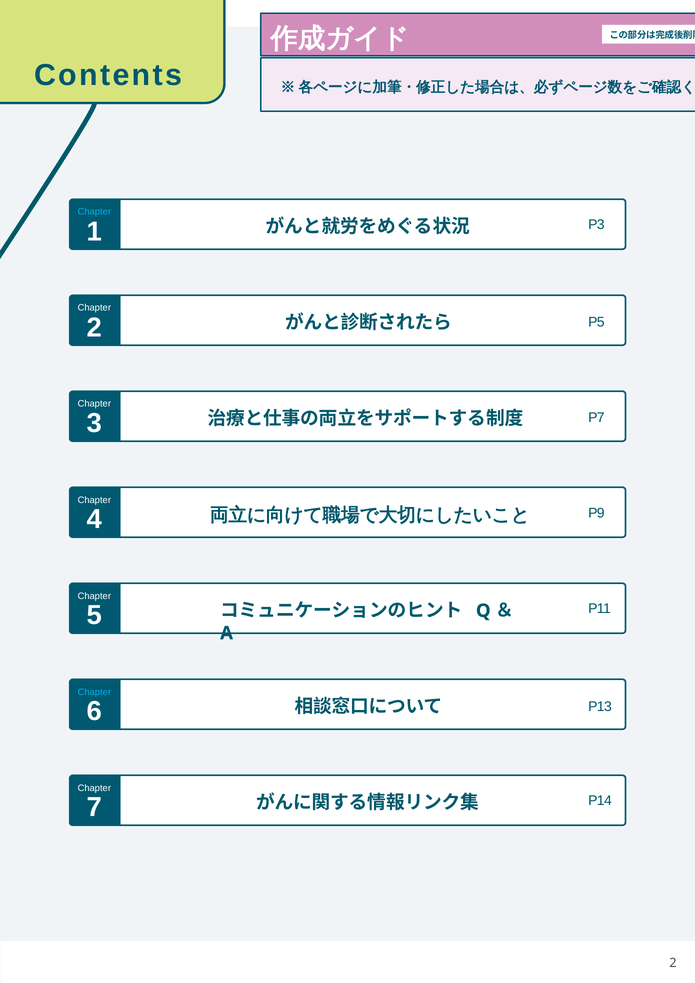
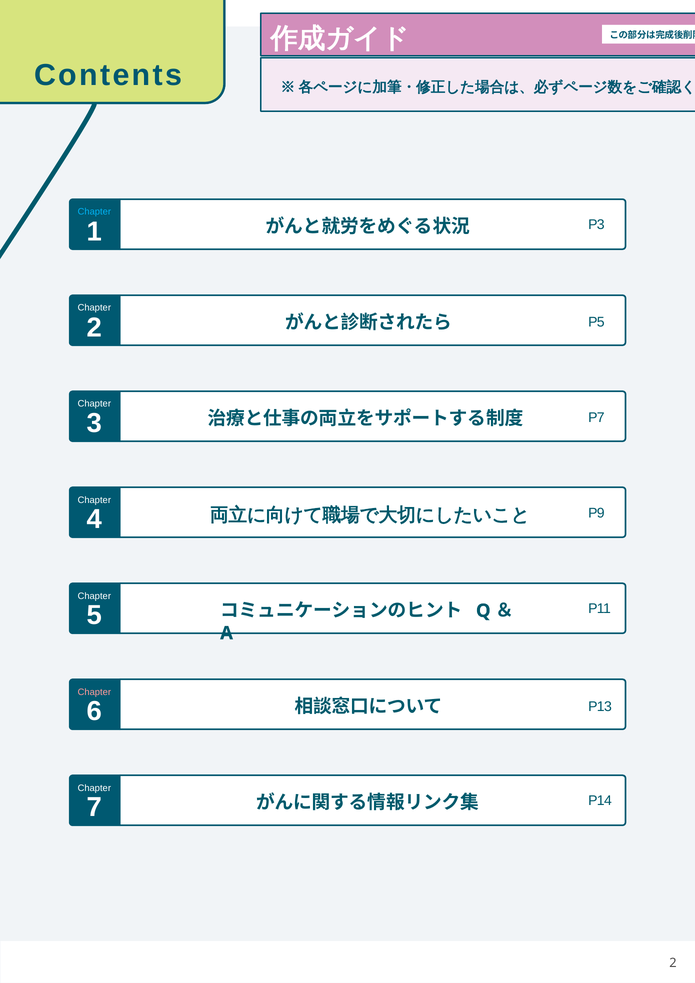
Chapter colour: light blue -> pink (94, 692)
